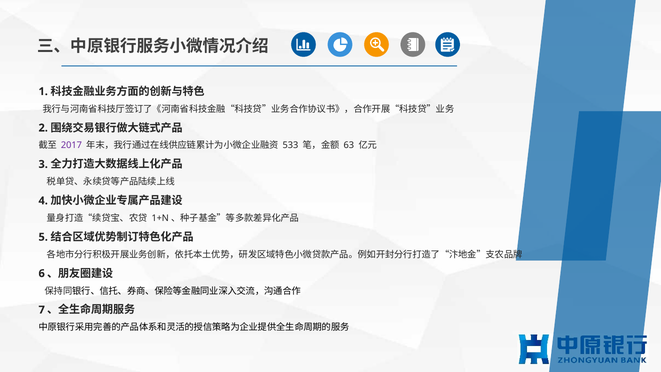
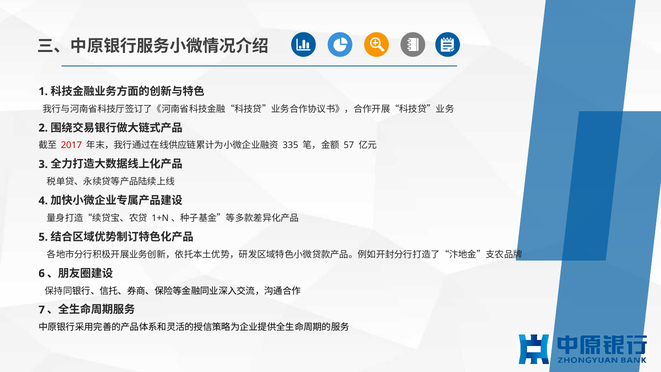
2017 colour: purple -> red (71, 145)
533: 533 -> 335 (290, 145)
63: 63 -> 57 (349, 145)
